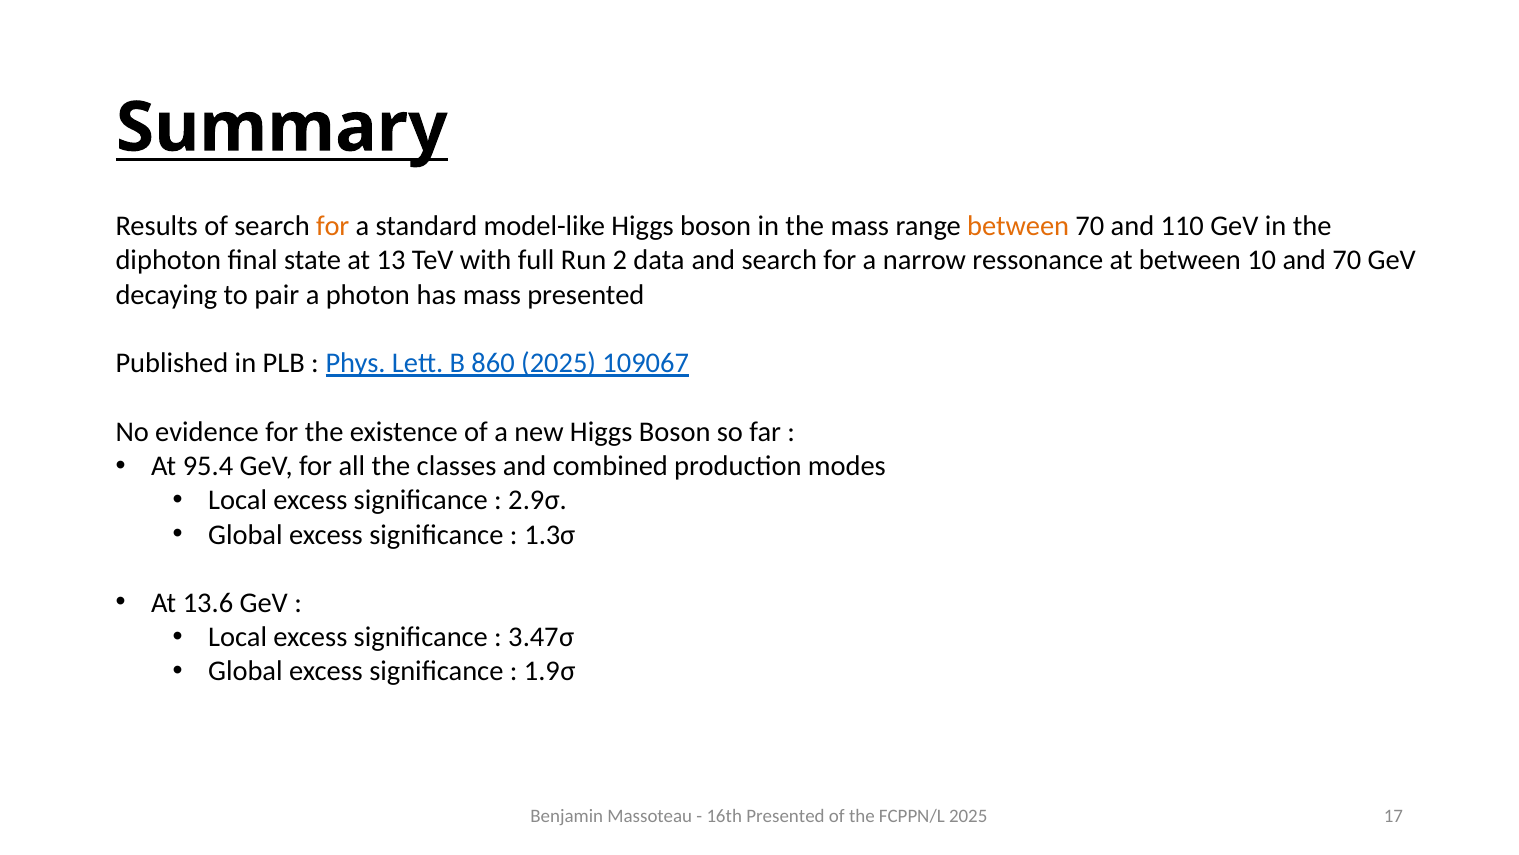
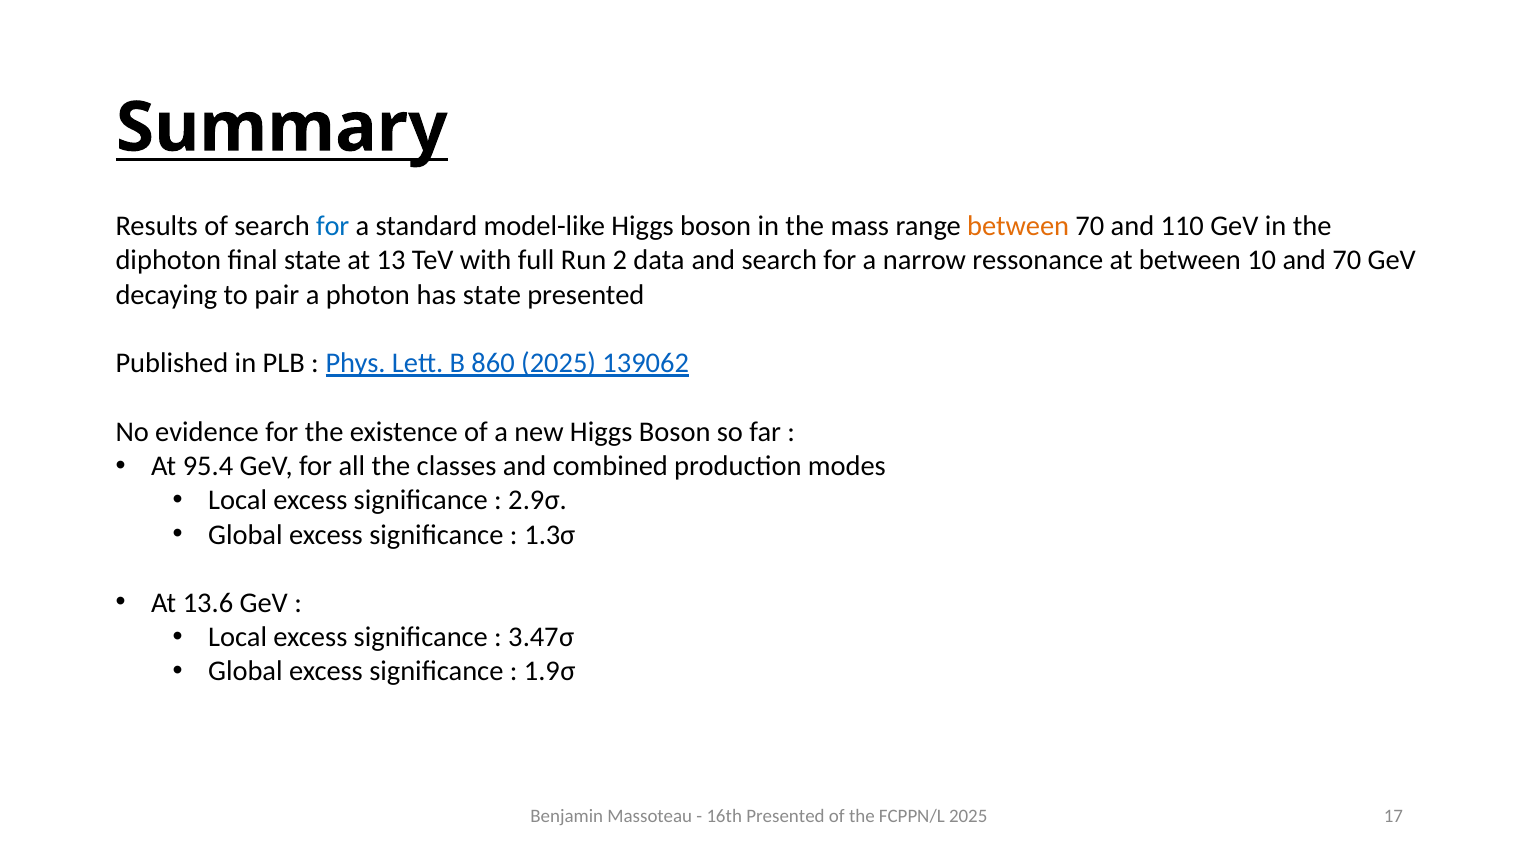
for colour: orange -> blue (333, 226)
has mass: mass -> state (492, 295)
109067: 109067 -> 139062 (646, 363)
